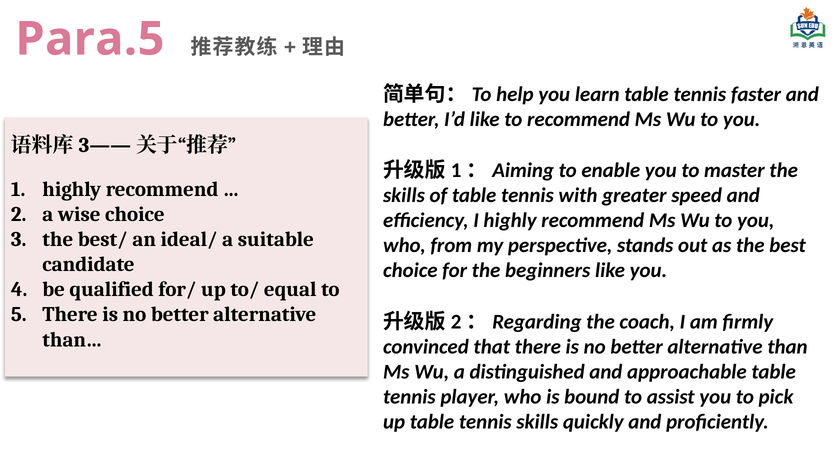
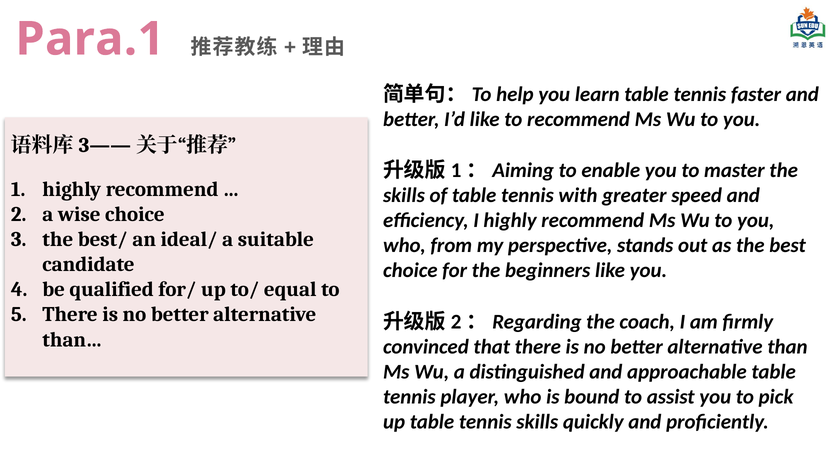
Para.5: Para.5 -> Para.1 (90, 39)
